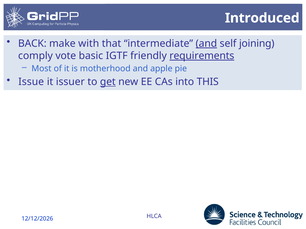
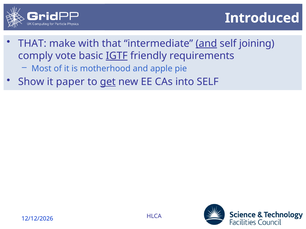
BACK: BACK -> THAT (32, 44)
IGTF underline: none -> present (117, 56)
requirements underline: present -> none (202, 56)
Issue: Issue -> Show (31, 82)
issuer: issuer -> paper (70, 82)
into THIS: THIS -> SELF (208, 82)
